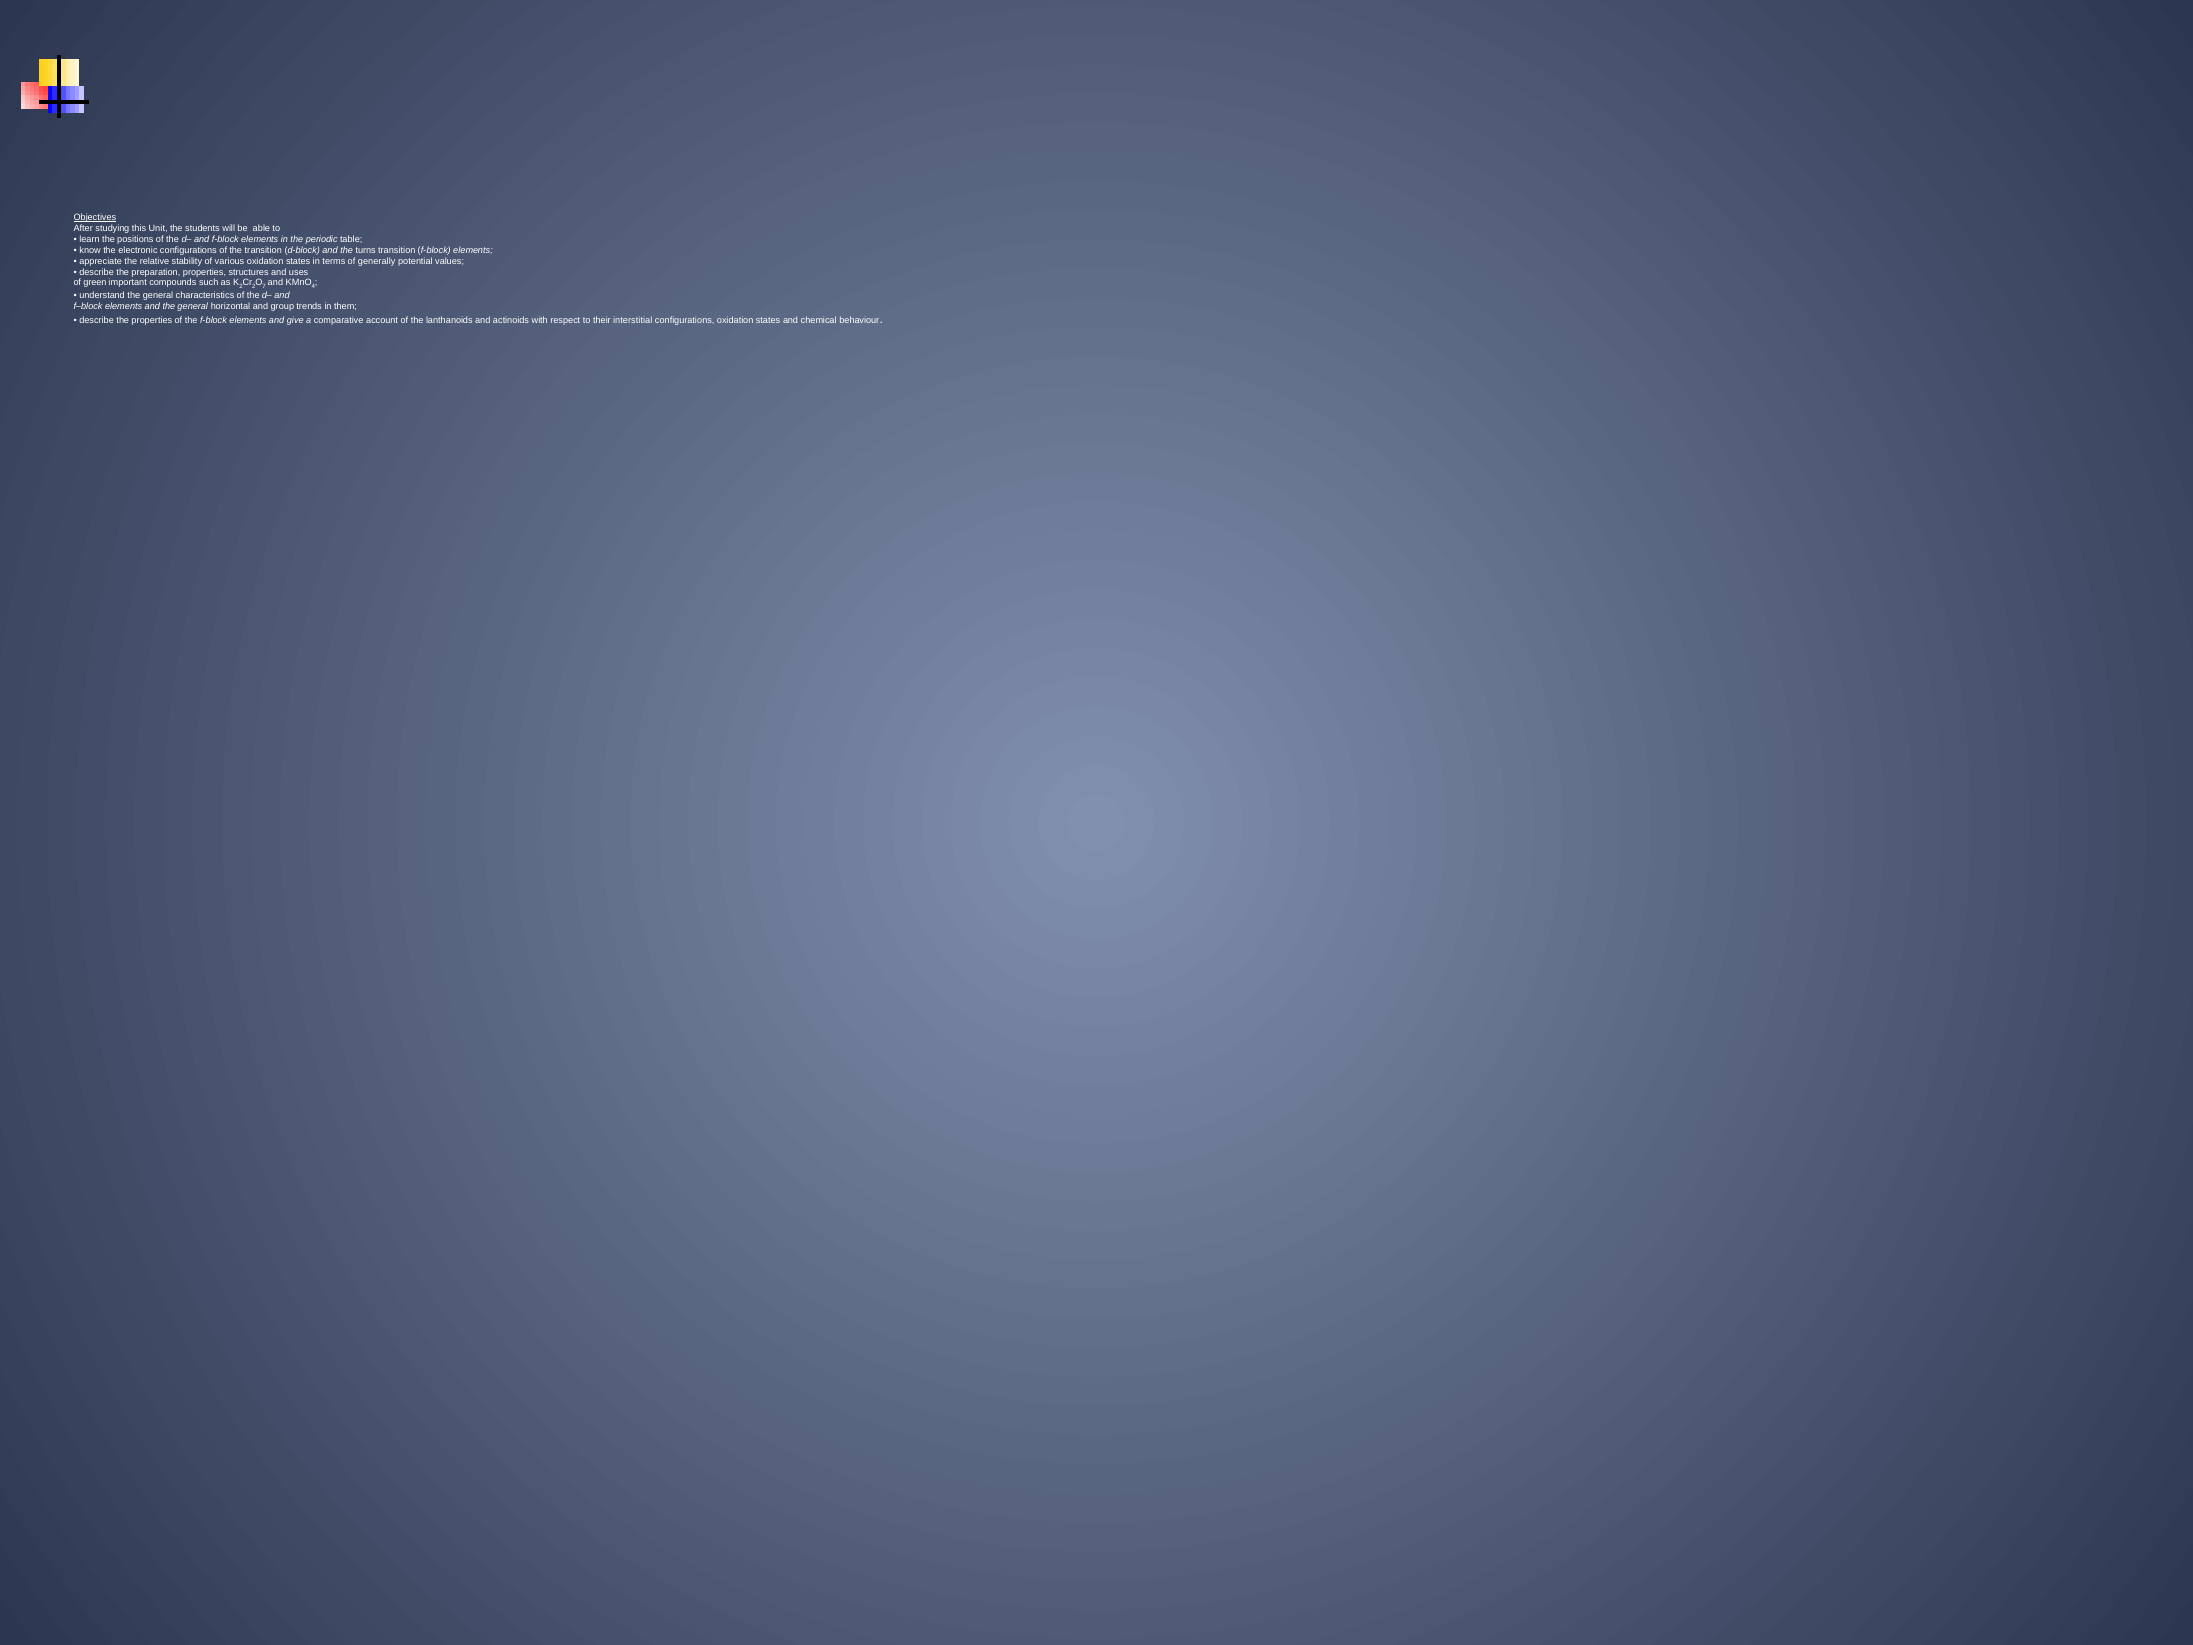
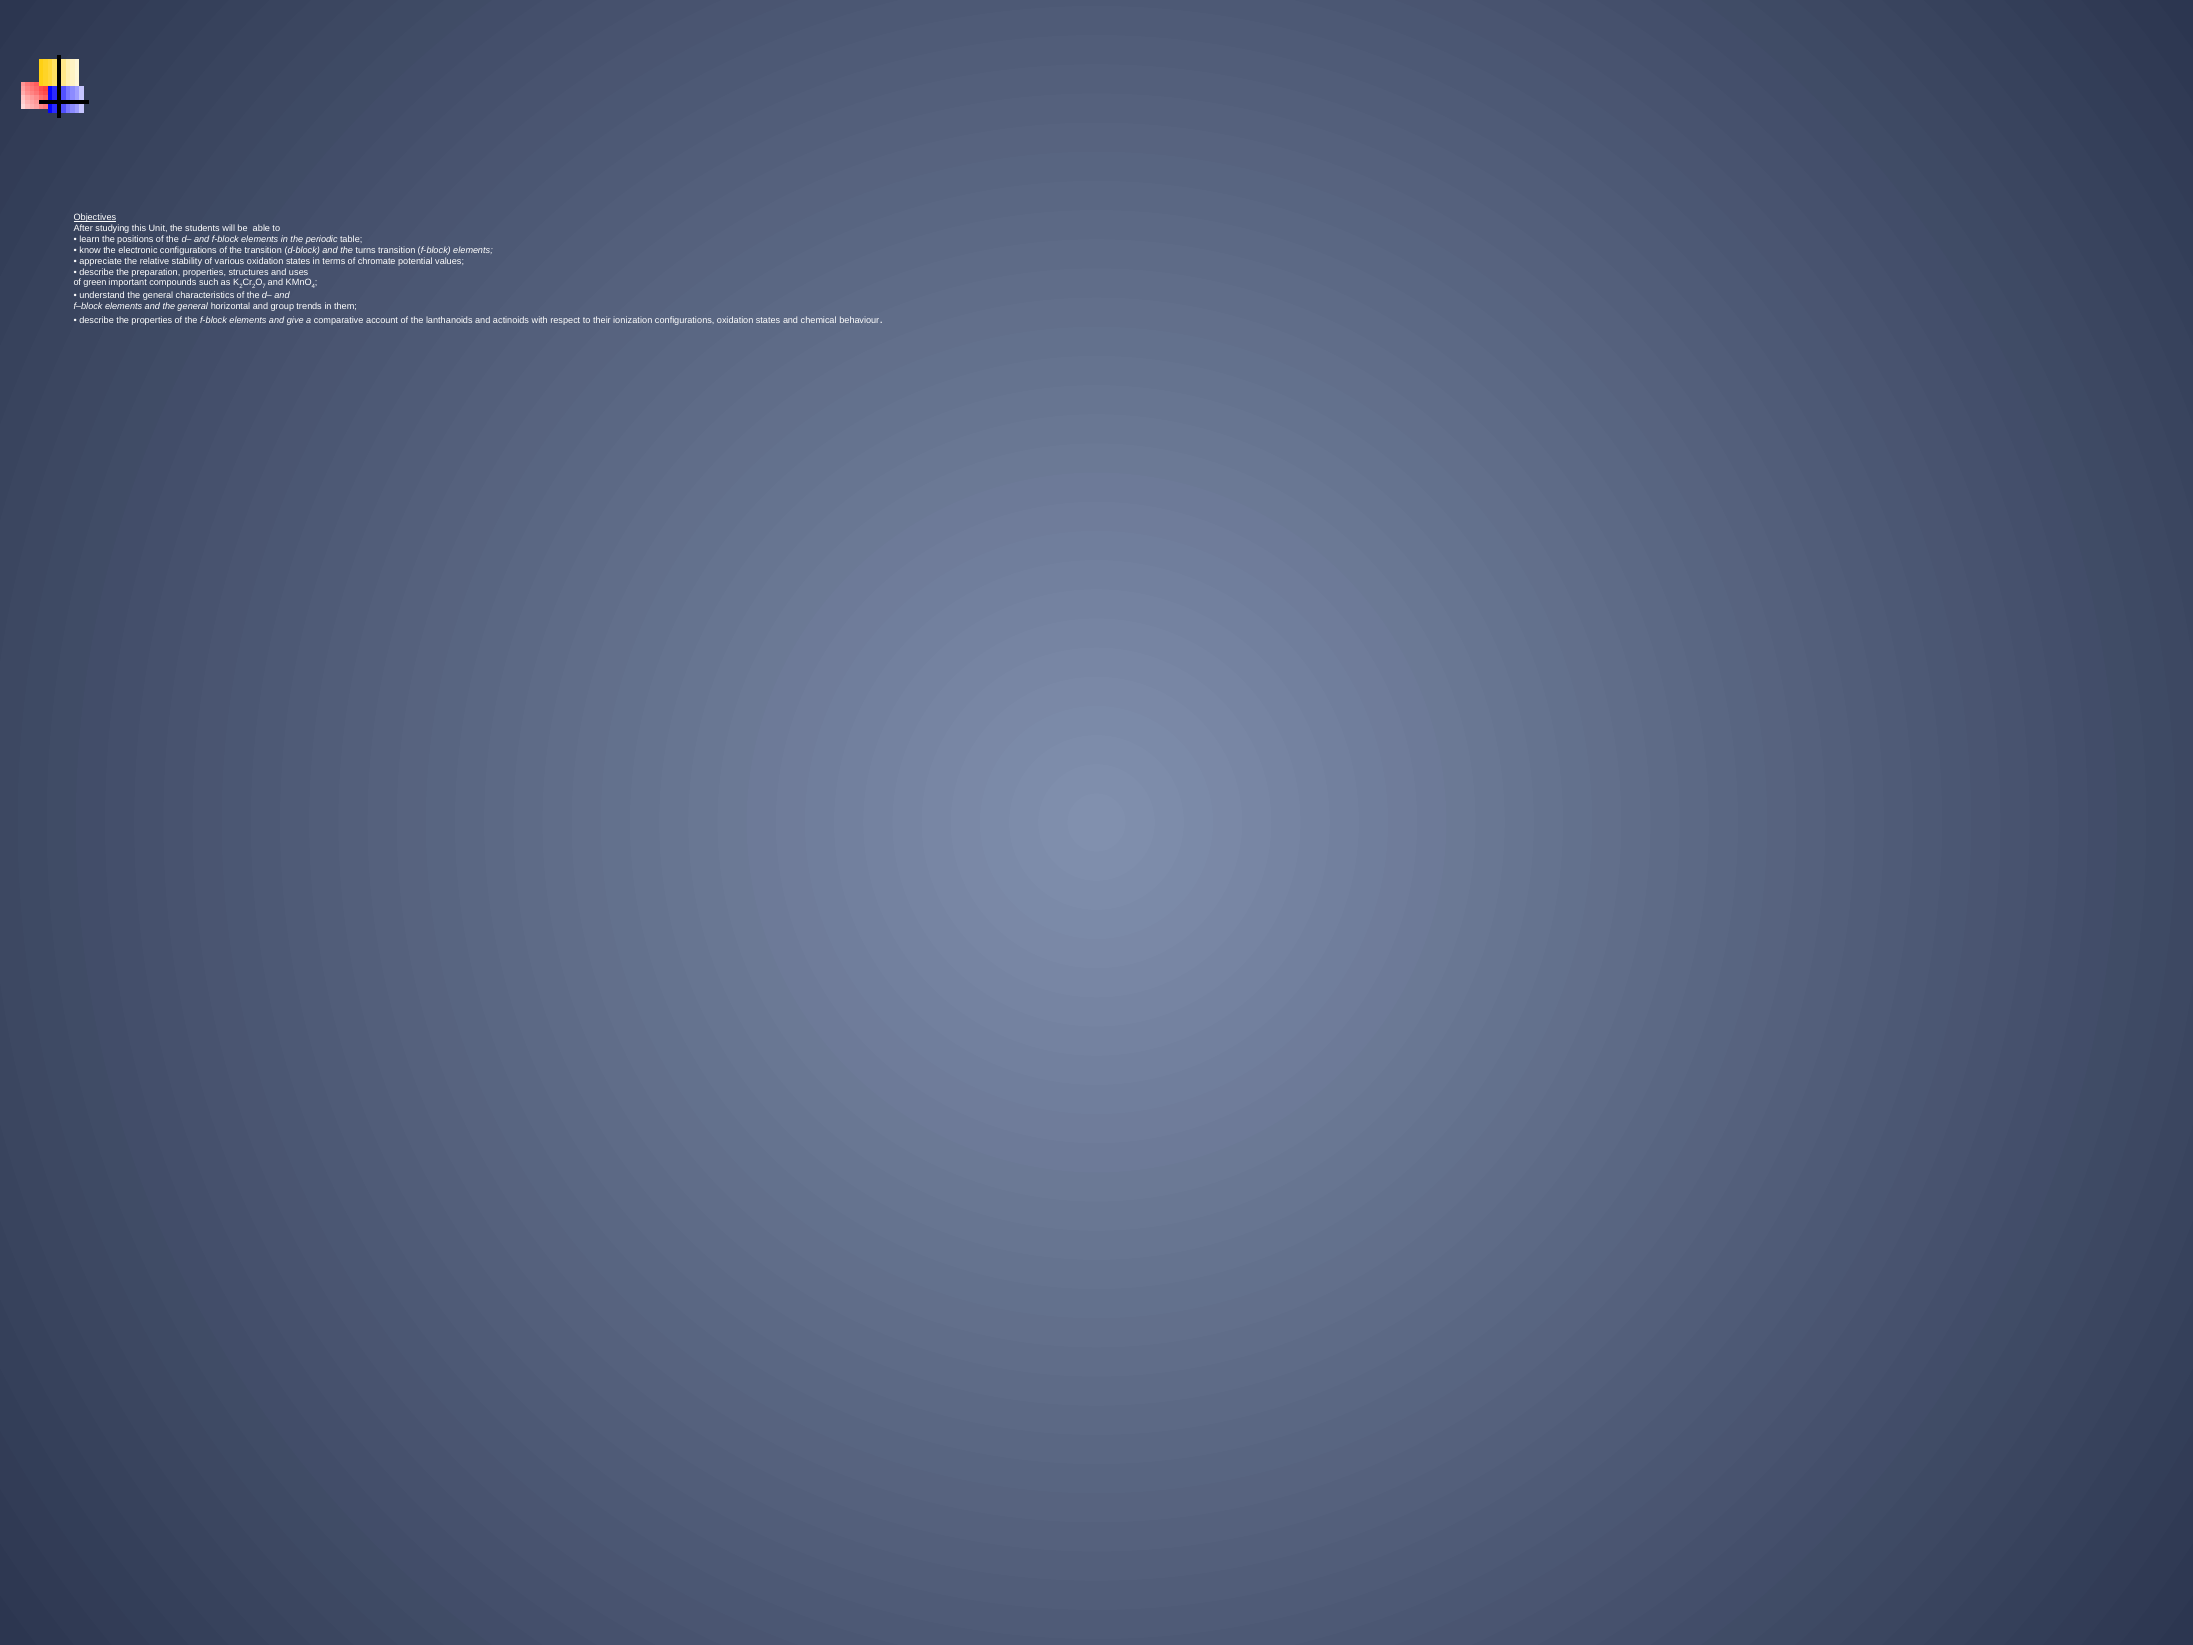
generally: generally -> chromate (377, 261)
interstitial: interstitial -> ionization (633, 321)
